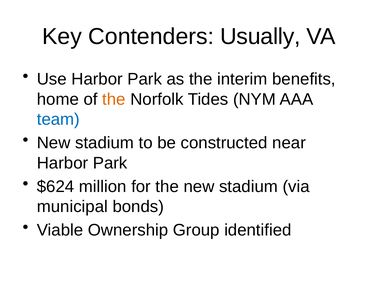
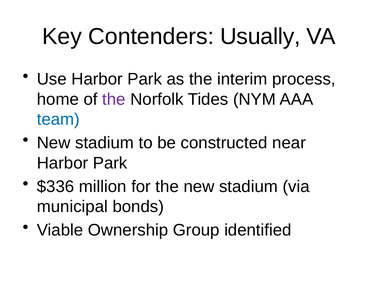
benefits: benefits -> process (304, 79)
the colour: orange -> purple (114, 99)
$624: $624 -> $336 (56, 187)
